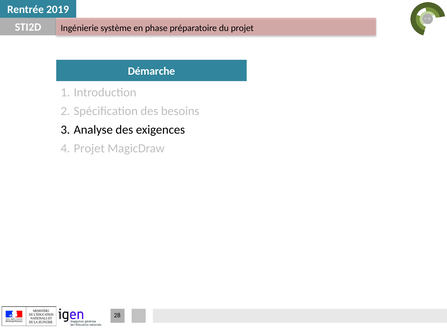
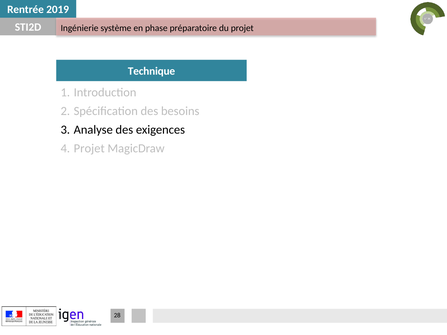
Démarche: Démarche -> Technique (151, 71)
